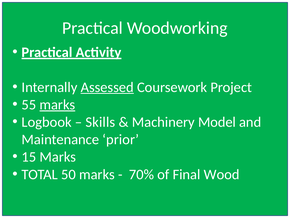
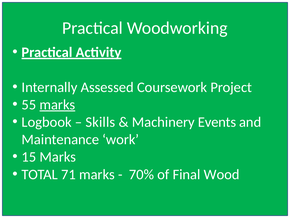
Assessed underline: present -> none (107, 87)
Model: Model -> Events (217, 122)
prior: prior -> work (121, 139)
50: 50 -> 71 (68, 174)
